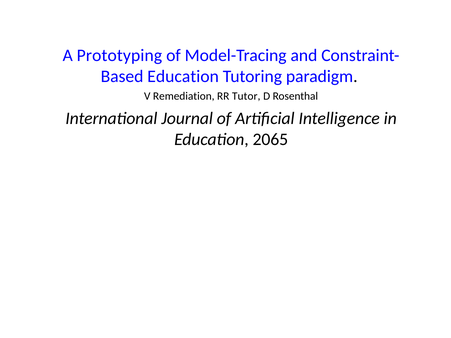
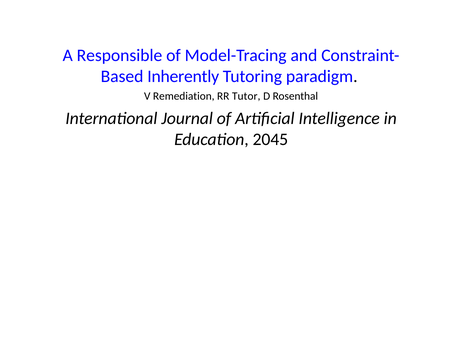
Prototyping: Prototyping -> Responsible (119, 55)
Education: Education -> Inherently (183, 76)
2065: 2065 -> 2045 (270, 140)
